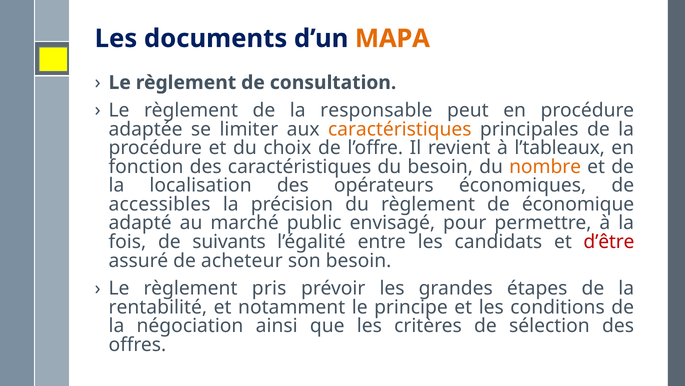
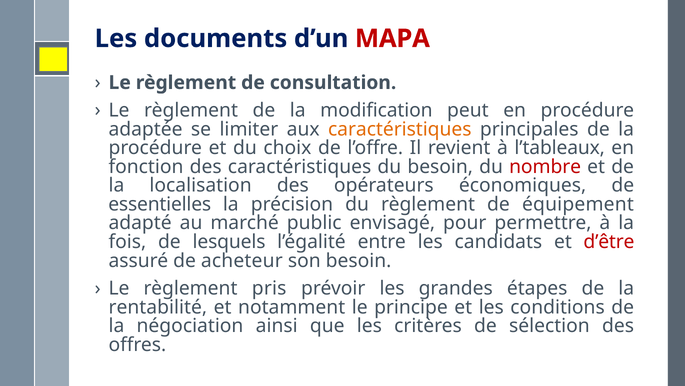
MAPA colour: orange -> red (392, 38)
responsable: responsable -> modification (376, 110)
nombre colour: orange -> red (545, 166)
accessibles: accessibles -> essentielles (160, 204)
économique: économique -> équipement (578, 204)
suivants: suivants -> lesquels (229, 242)
